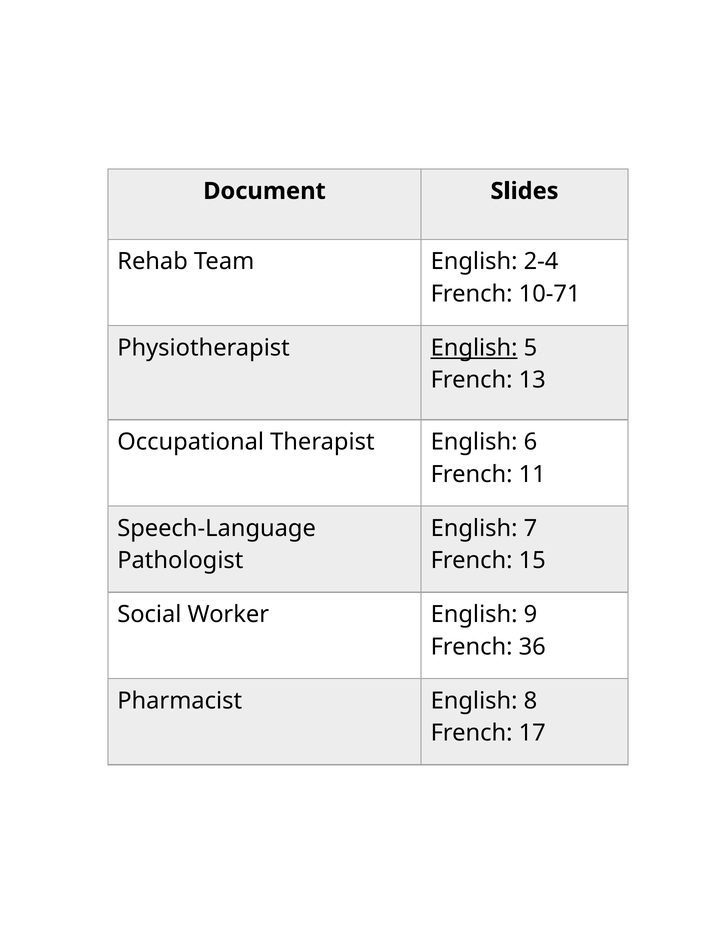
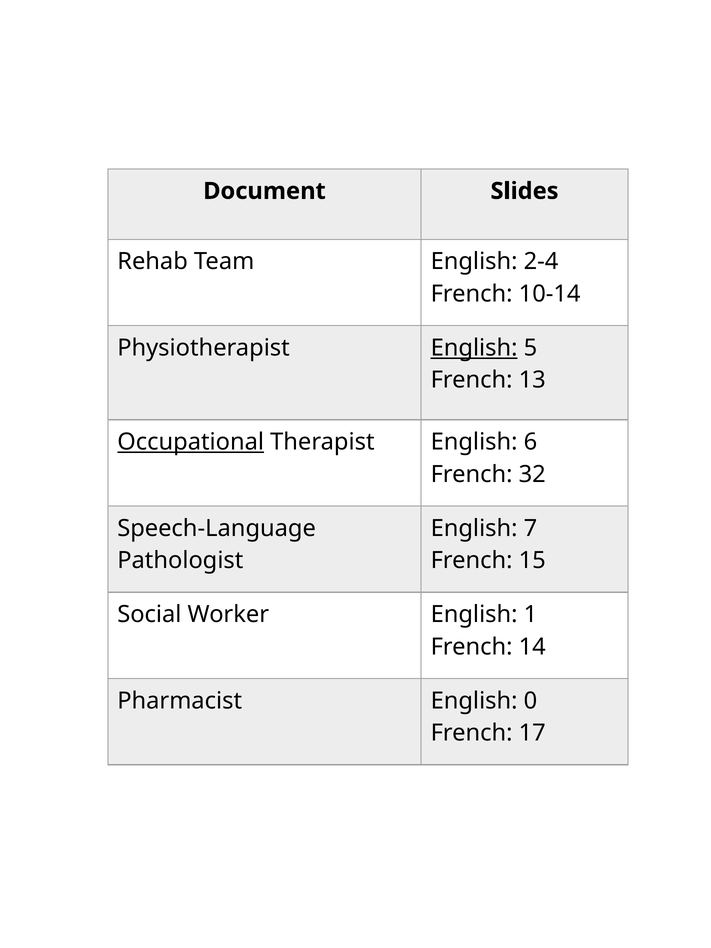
10-71: 10-71 -> 10-14 (550, 294)
Occupational underline: none -> present (191, 442)
11: 11 -> 32 (532, 474)
9: 9 -> 1 (530, 614)
36: 36 -> 14 (532, 647)
8: 8 -> 0 (530, 701)
